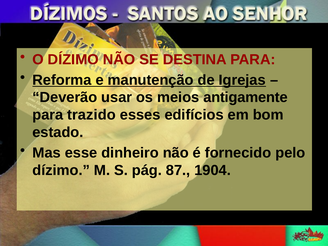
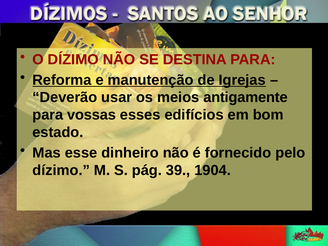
trazido: trazido -> vossas (92, 115)
87: 87 -> 39 (178, 170)
